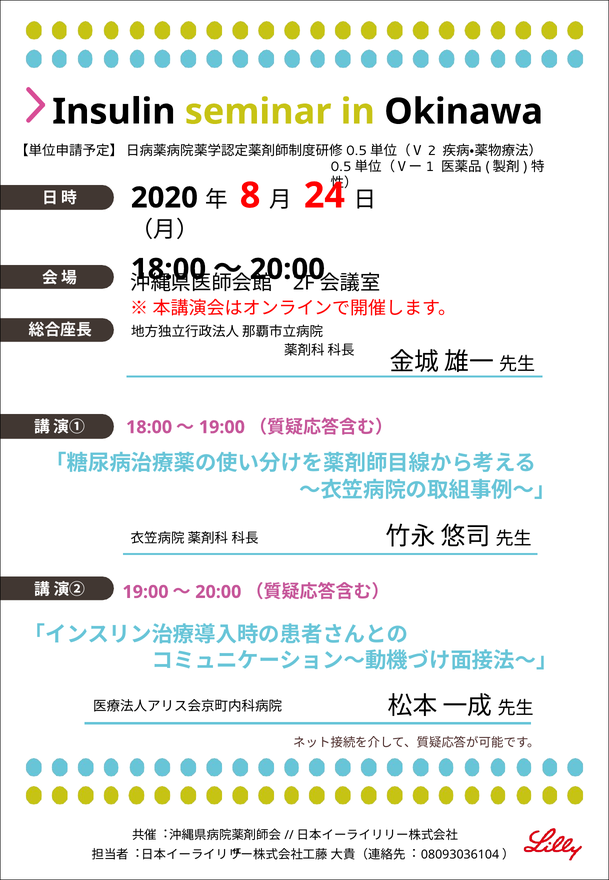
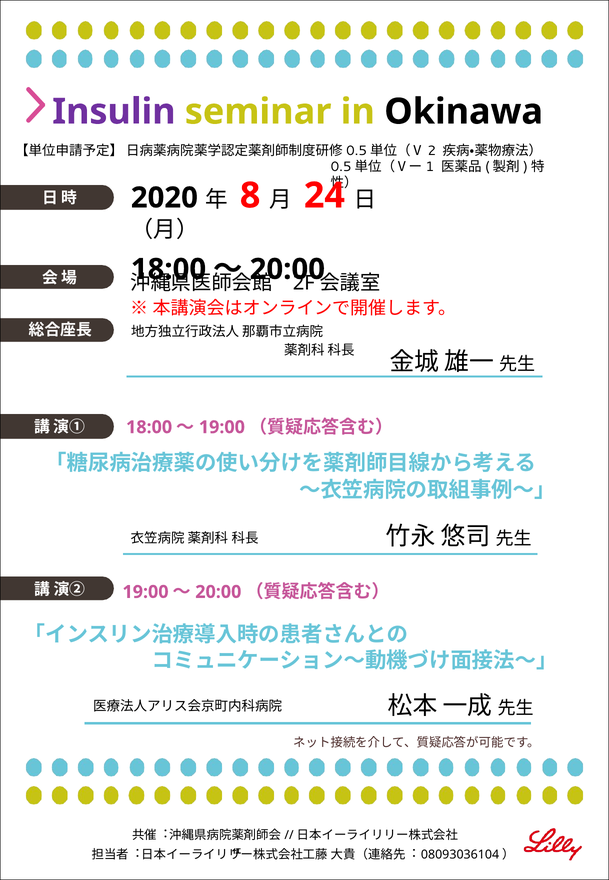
Insulin colour: black -> purple (114, 112)
